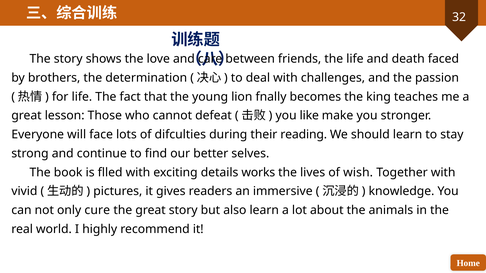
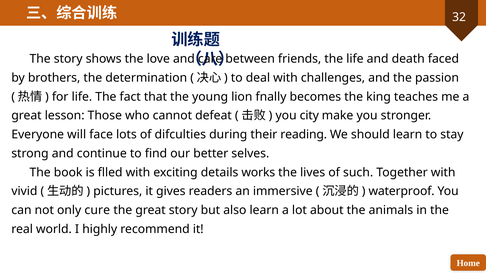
like: like -> city (309, 116)
wish: wish -> such (358, 173)
knowledge: knowledge -> waterproof (402, 192)
